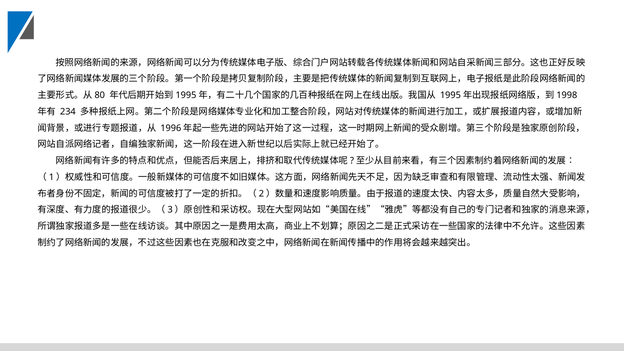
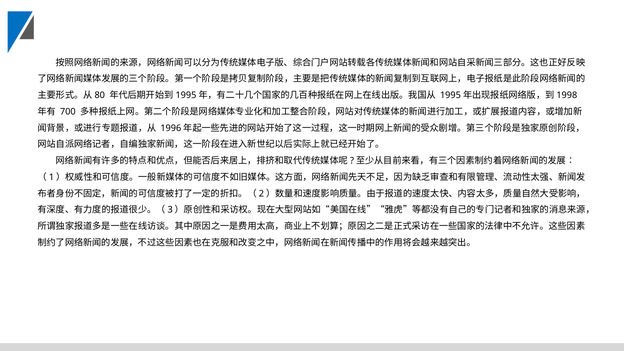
234: 234 -> 700 (68, 112)
